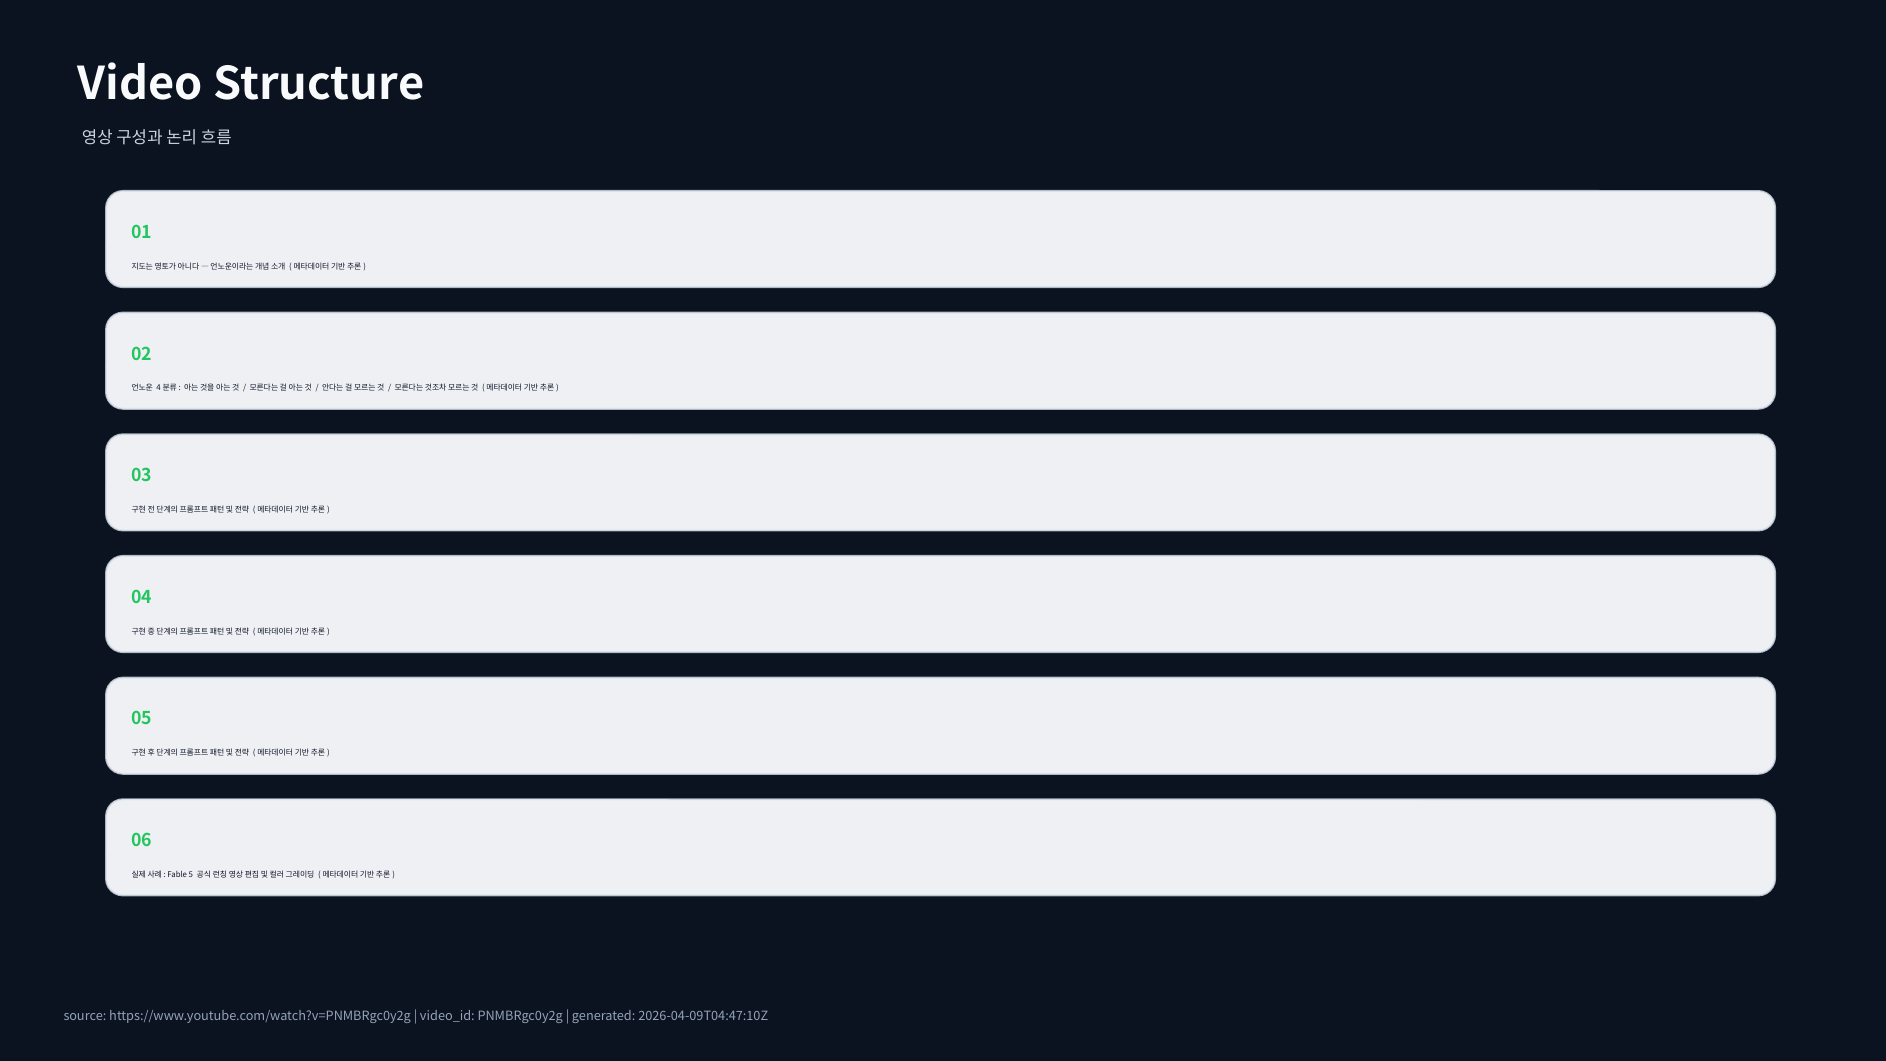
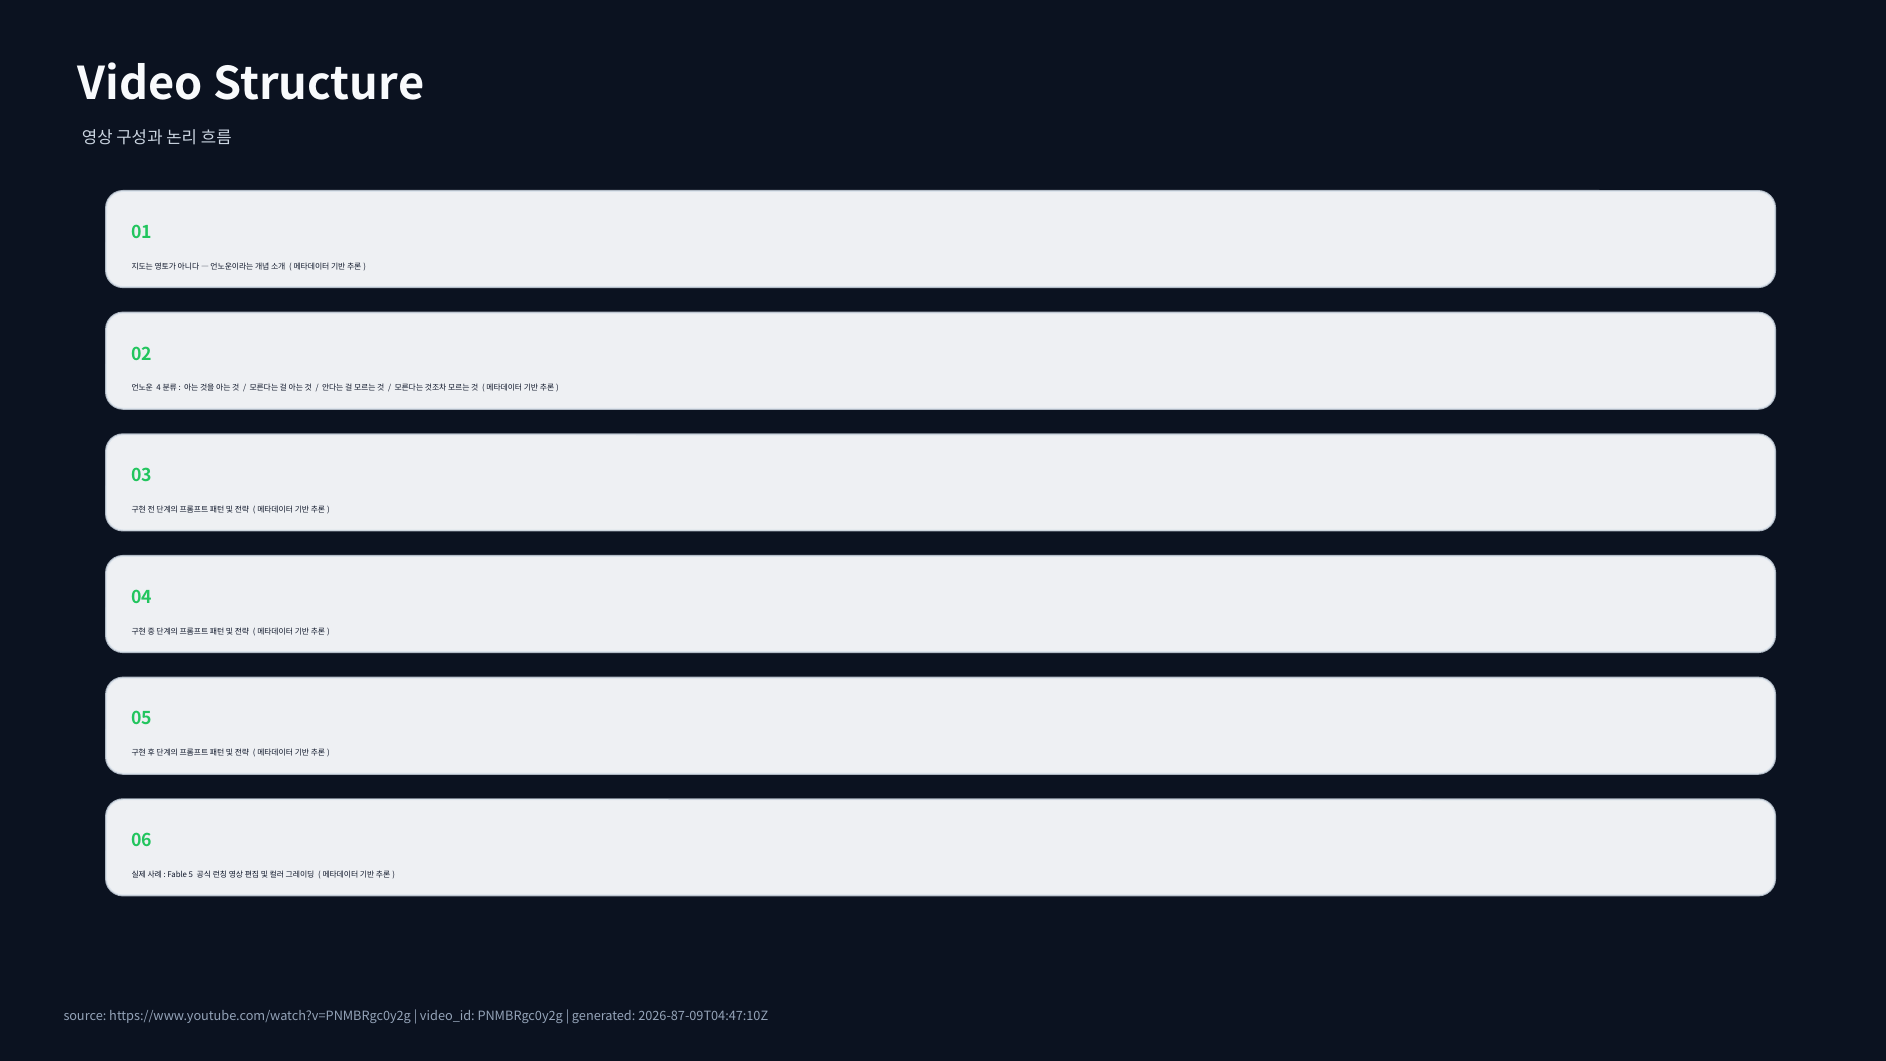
2026-04-09T04:47:10Z: 2026-04-09T04:47:10Z -> 2026-87-09T04:47:10Z (703, 1016)
